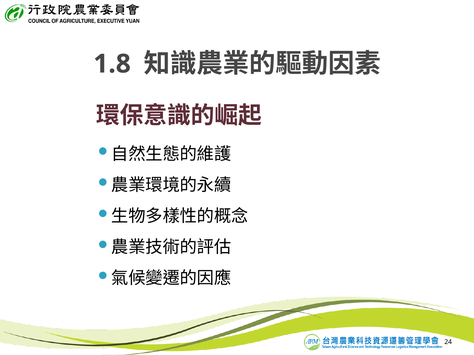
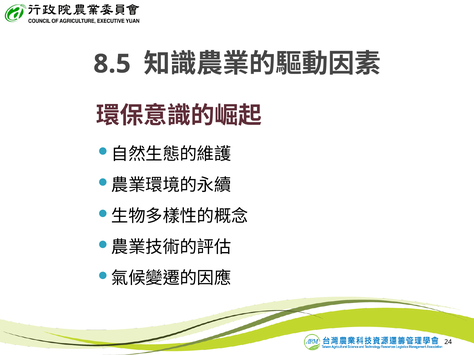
1.8: 1.8 -> 8.5 (112, 64)
